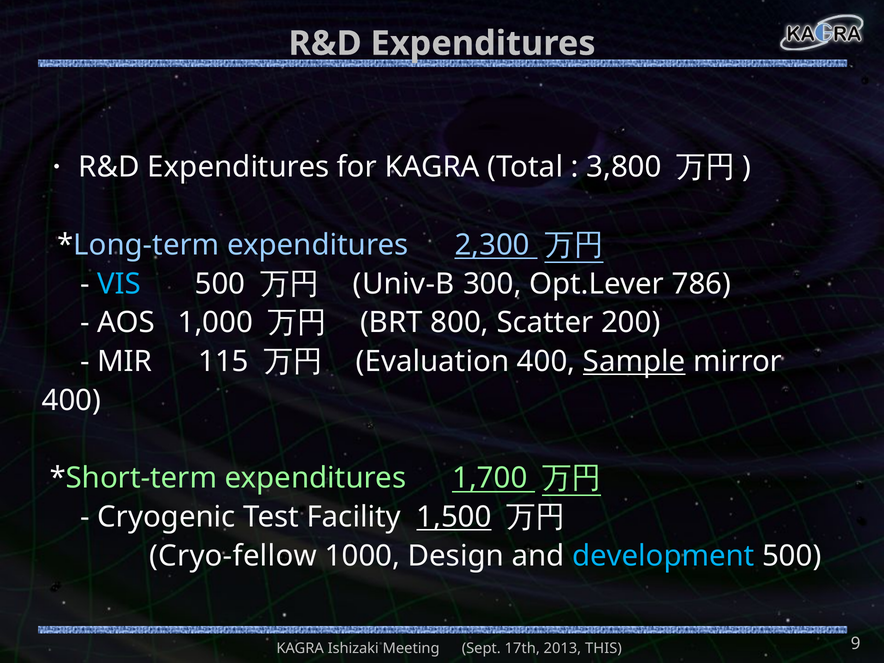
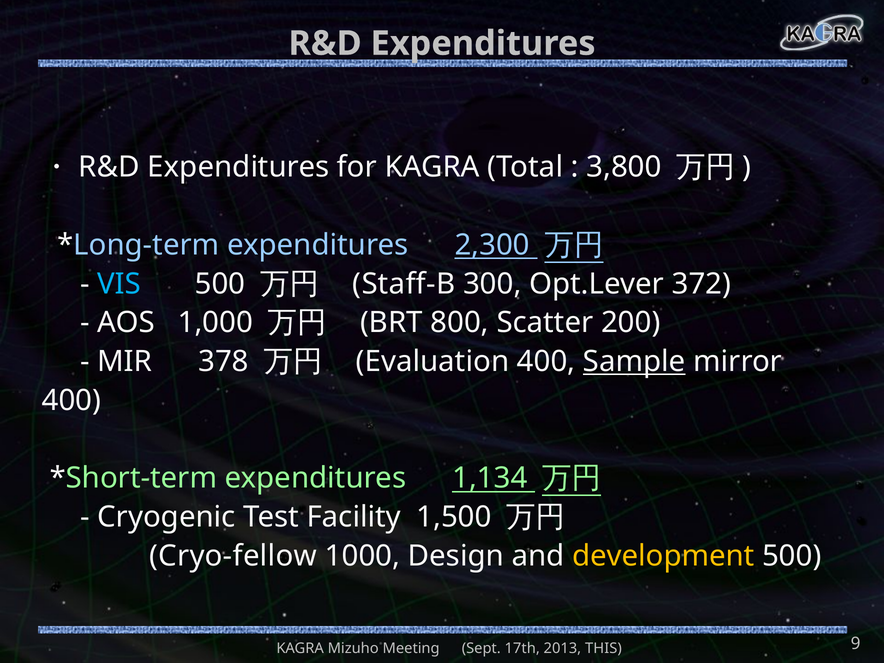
Univ-B: Univ-B -> Staff-B (404, 284)
786: 786 -> 372 (701, 284)
115: 115 -> 378 (224, 362)
1,700: 1,700 -> 1,134 (490, 478)
1,500 underline: present -> none (454, 517)
development colour: light blue -> yellow (663, 556)
Ishizaki: Ishizaki -> Mizuho (353, 648)
